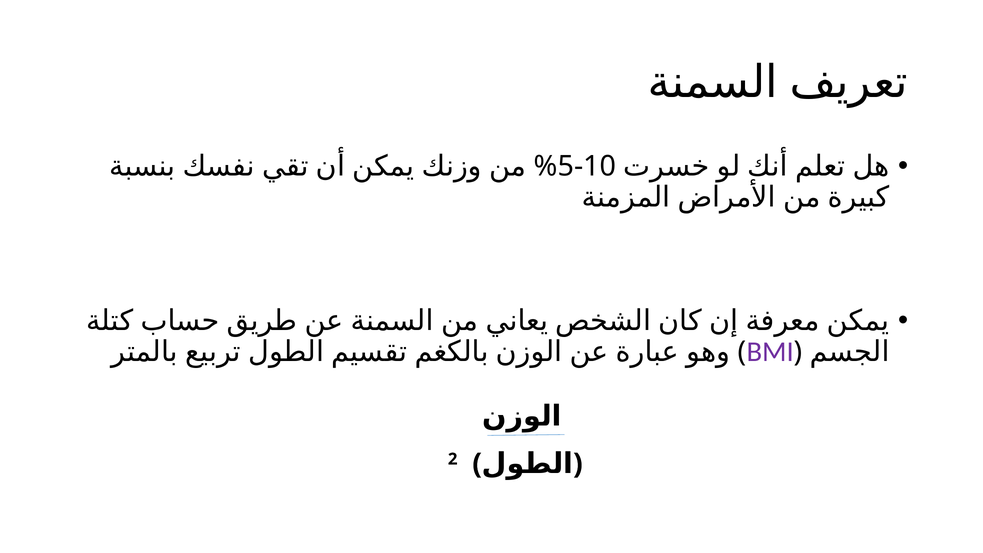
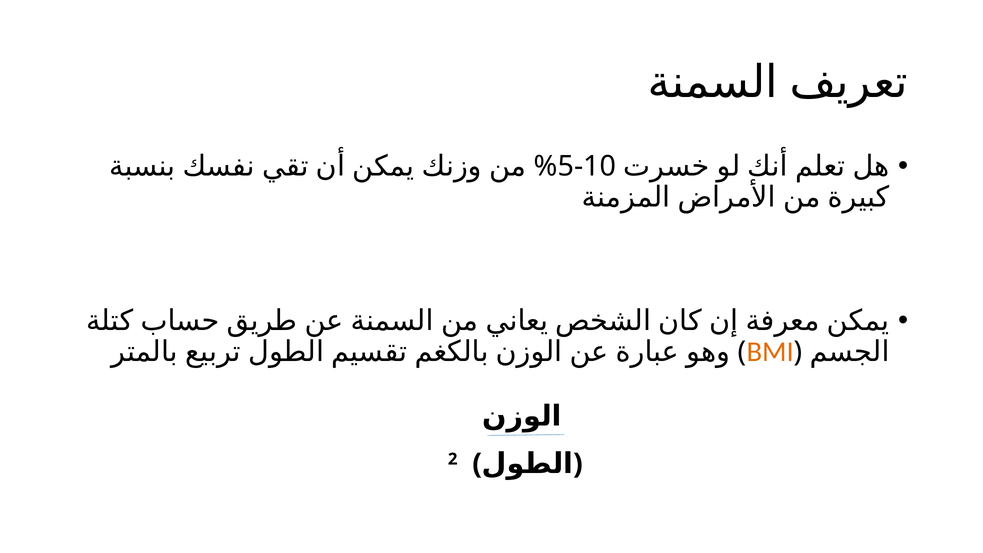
BMI colour: purple -> orange (770, 352)
